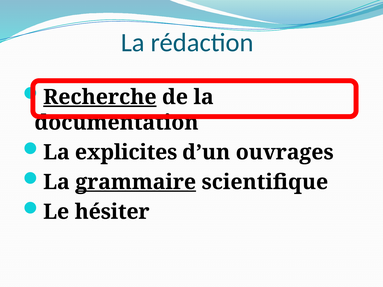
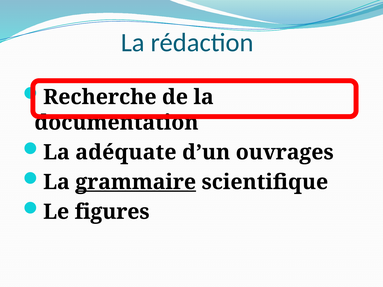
Recherche underline: present -> none (100, 97)
explicites: explicites -> adéquate (126, 152)
hésiter: hésiter -> figures (112, 212)
